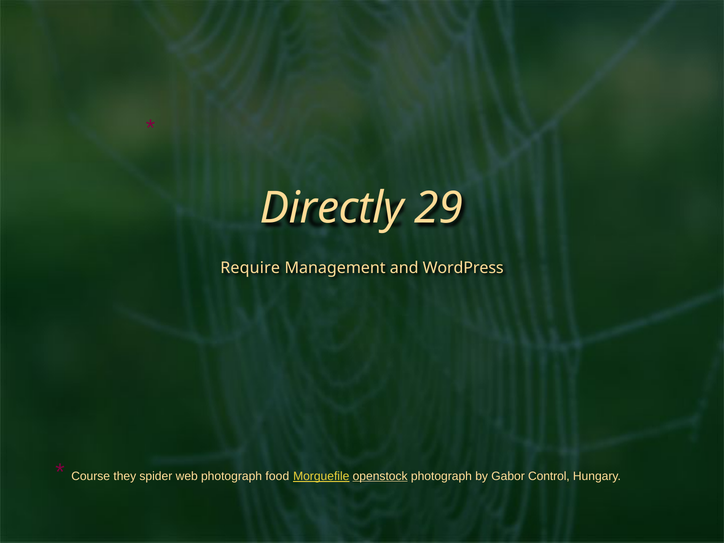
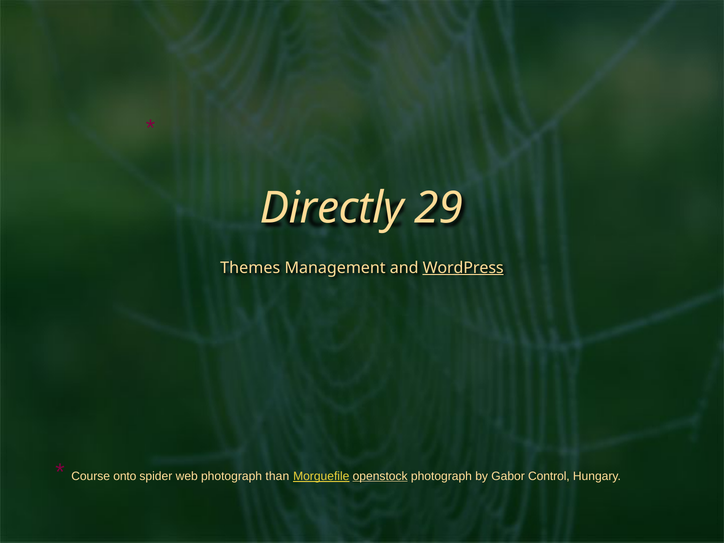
Require: Require -> Themes (250, 268)
WordPress underline: none -> present (463, 268)
they: they -> onto (125, 476)
food: food -> than (277, 476)
